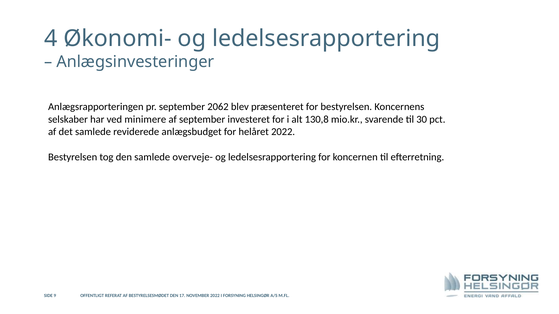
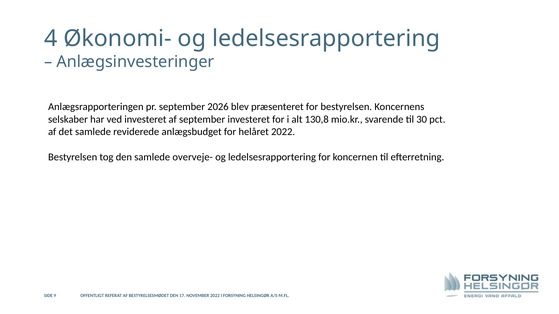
2062: 2062 -> 2026 (218, 107)
ved minimere: minimere -> investeret (145, 119)
